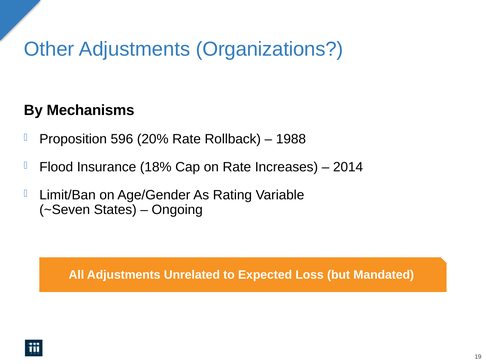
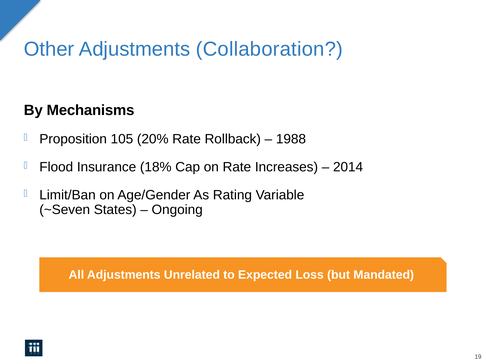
Organizations: Organizations -> Collaboration (269, 49)
596: 596 -> 105 (122, 139)
